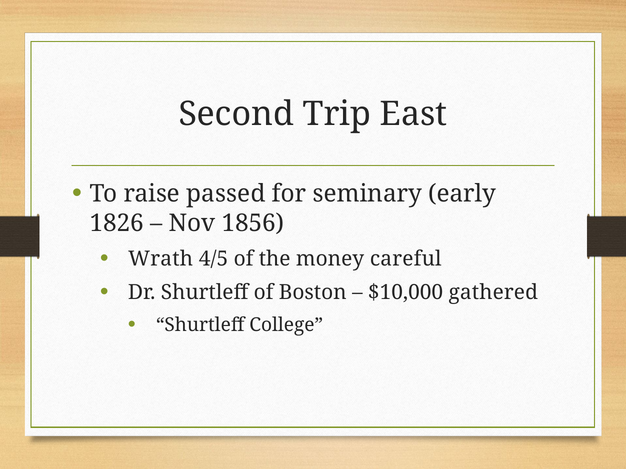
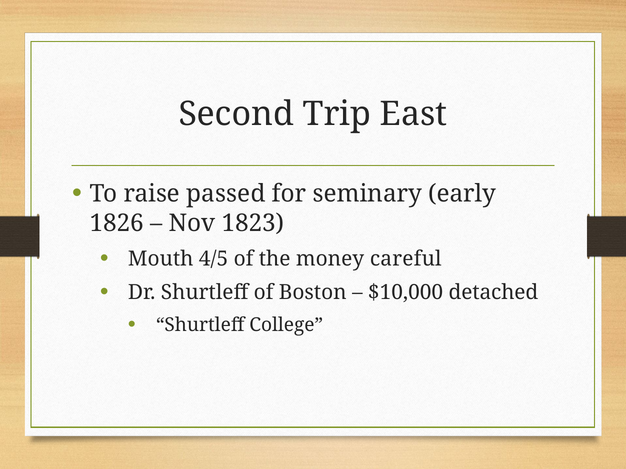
1856: 1856 -> 1823 (253, 223)
Wrath: Wrath -> Mouth (161, 259)
gathered: gathered -> detached (493, 293)
